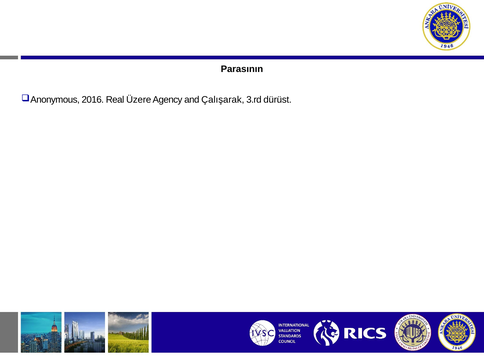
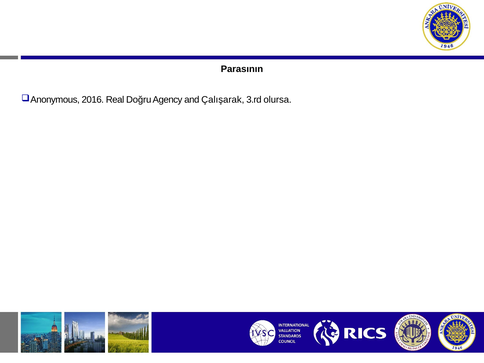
Üzere: Üzere -> Doğru (139, 100)
dürüst: dürüst -> olursa (278, 100)
